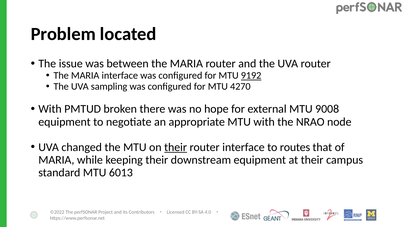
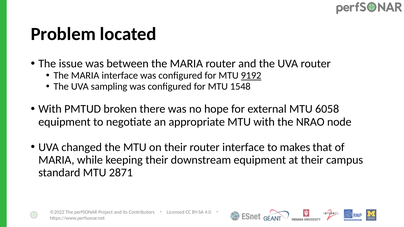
4270: 4270 -> 1548 (240, 87)
9008: 9008 -> 6058 (327, 109)
their underline: present -> none (176, 147)
routes: routes -> makes (295, 147)
6013: 6013 -> 2871 (121, 173)
